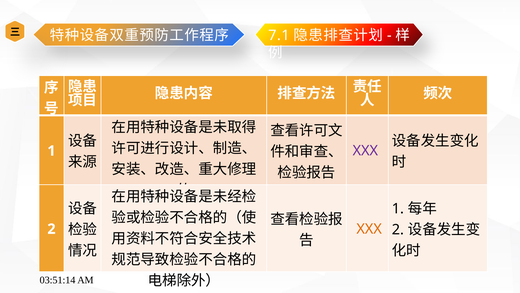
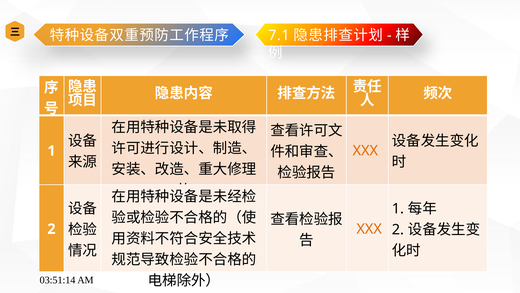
XXX colour: purple -> orange (365, 151)
